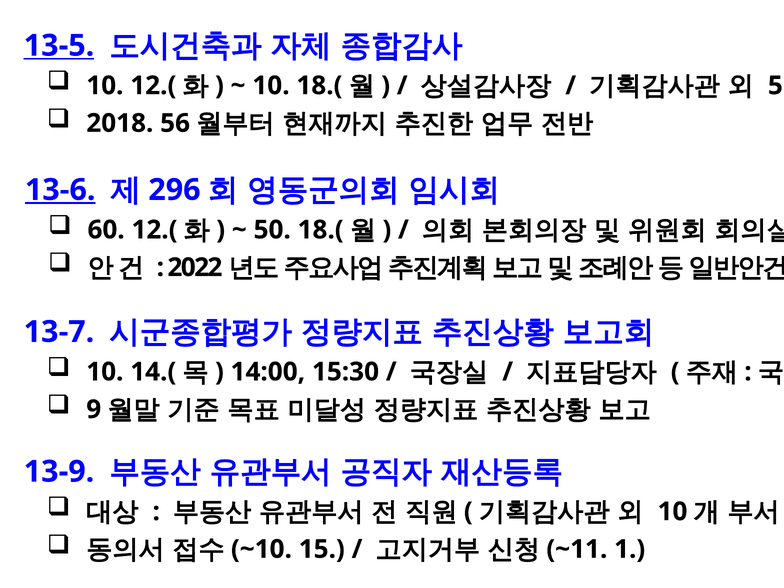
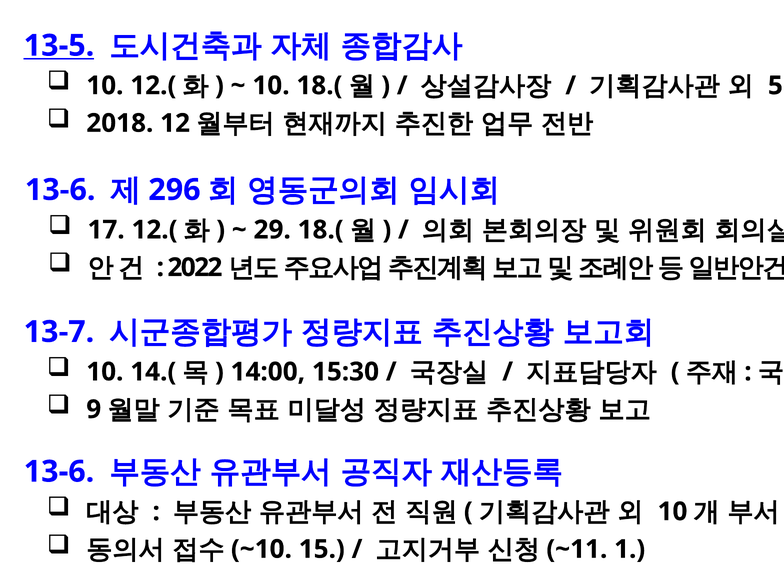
56: 56 -> 12 (175, 123)
13-6 underline: present -> none (60, 190)
60: 60 -> 17 (106, 230)
50: 50 -> 29 (272, 230)
13-9: 13-9 -> 13-6 (59, 472)
